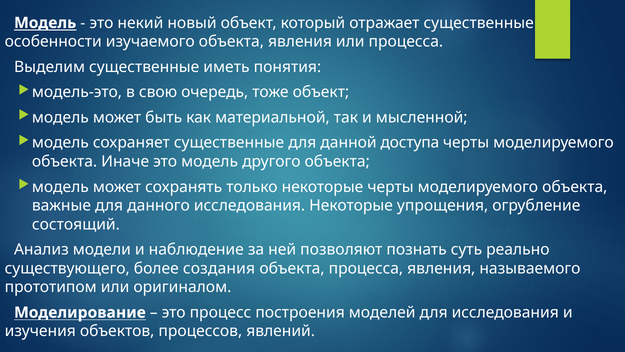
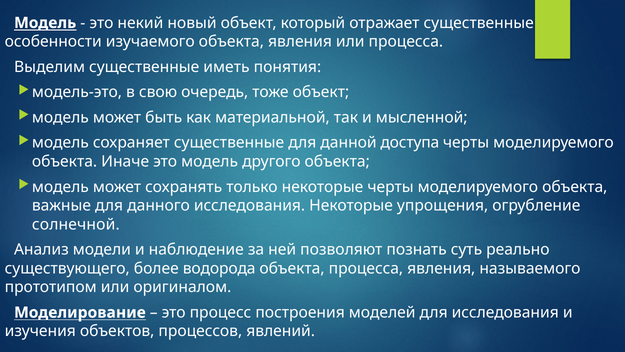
состоящий: состоящий -> солнечной (76, 224)
создания: создания -> водорода (219, 268)
